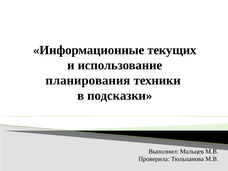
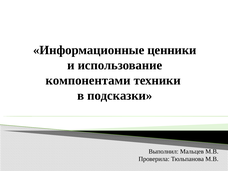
текущих: текущих -> ценники (172, 50)
планирования: планирования -> компонентами (88, 80)
